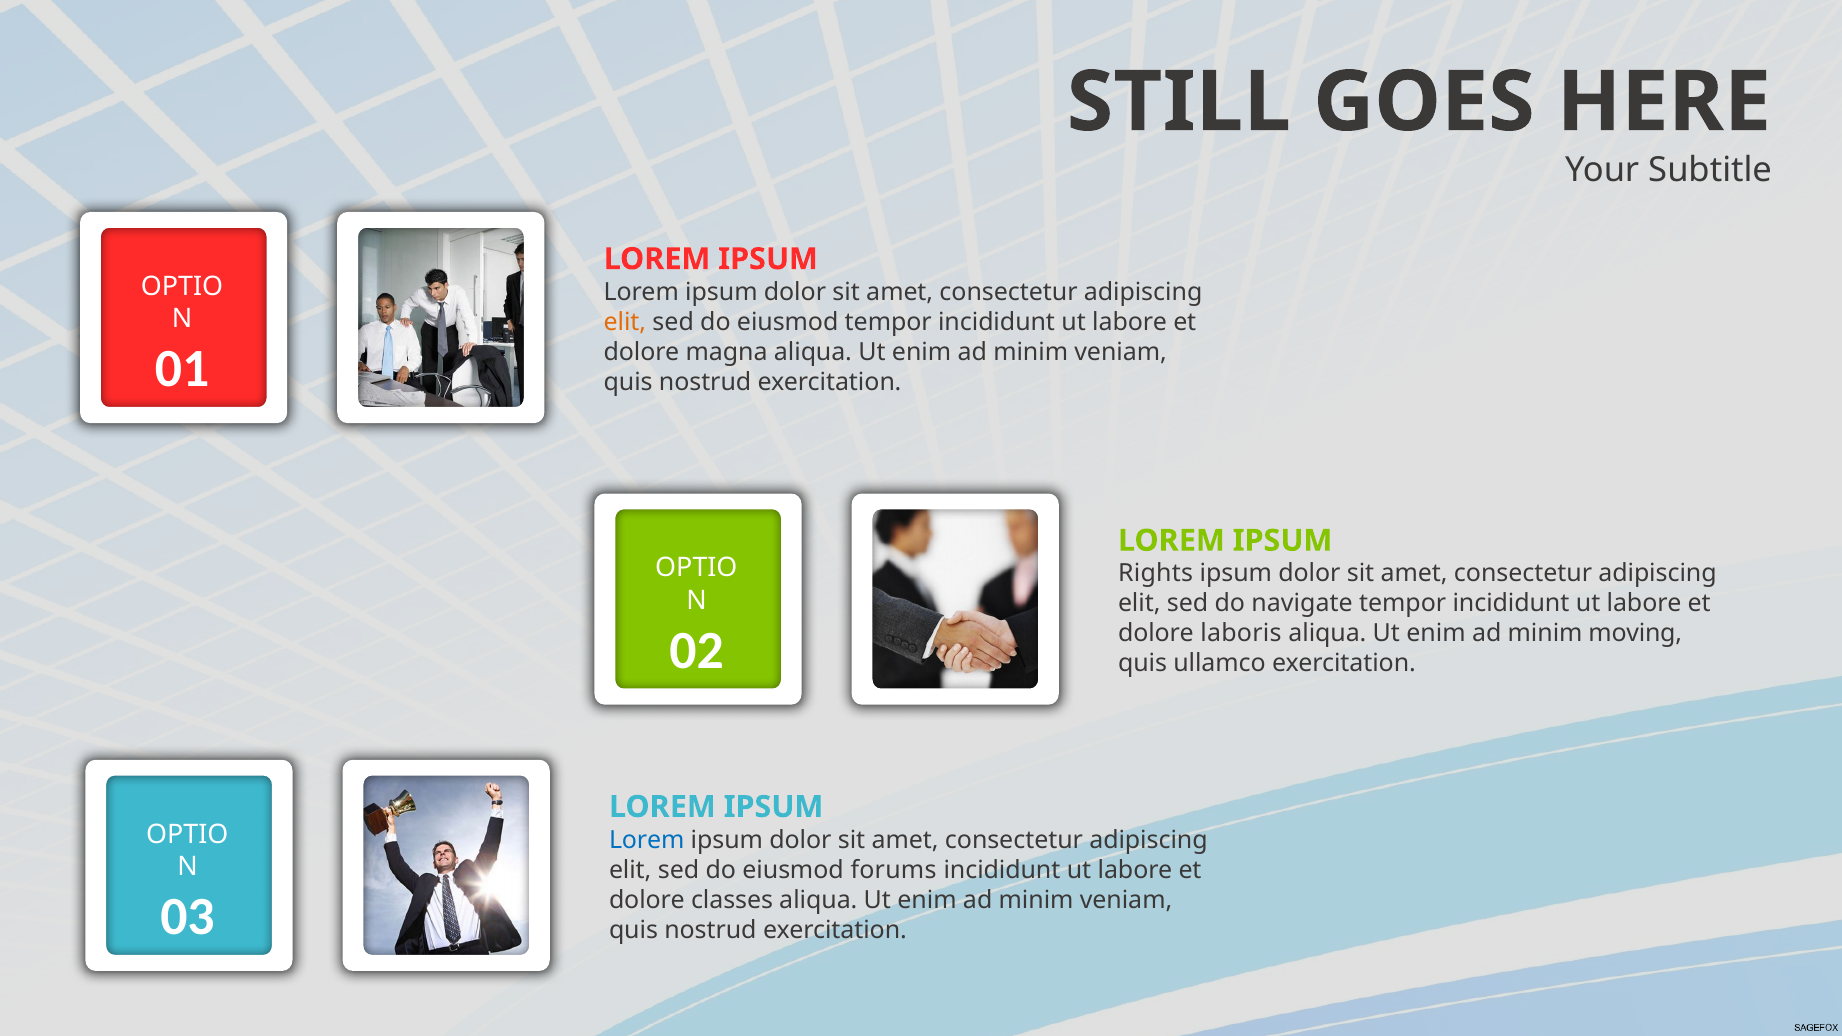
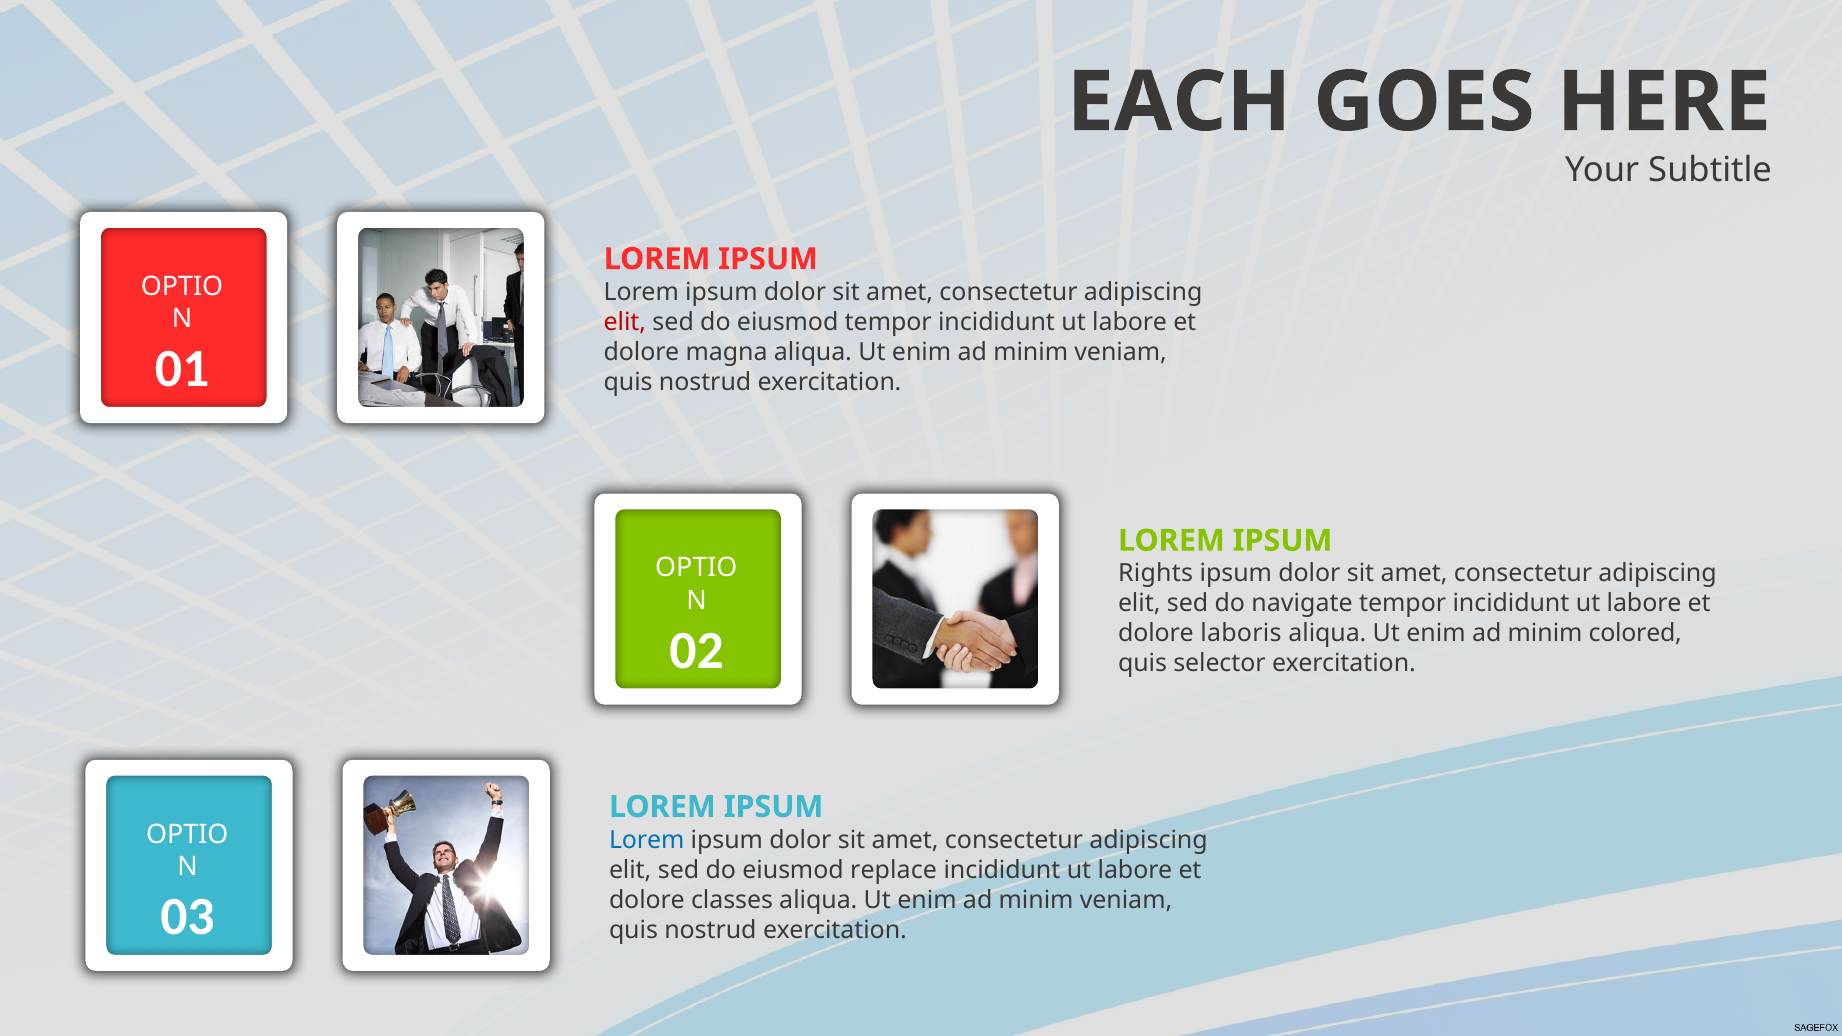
STILL: STILL -> EACH (1179, 102)
elit colour: orange -> red (625, 322)
moving: moving -> colored (1635, 634)
ullamco: ullamco -> selector (1219, 664)
forums: forums -> replace (894, 870)
